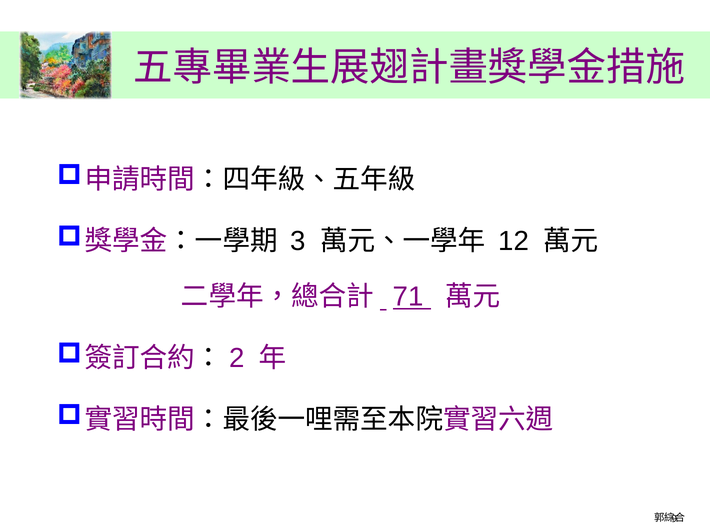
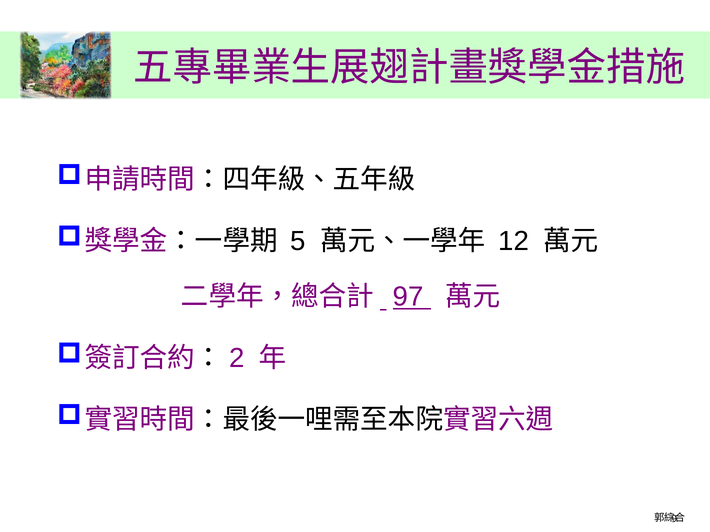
3: 3 -> 5 (298, 241)
71: 71 -> 97 (408, 297)
